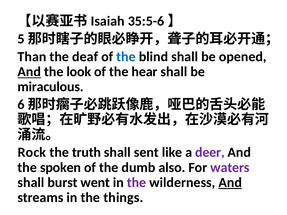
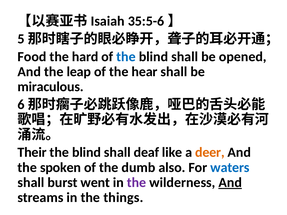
Than: Than -> Food (32, 57)
deaf: deaf -> hard (85, 57)
And underline: present -> none (29, 72)
look: look -> leap (79, 72)
Rock: Rock -> Their (32, 153)
truth: truth -> blind (87, 153)
sent: sent -> deaf (146, 153)
deer colour: purple -> orange (210, 153)
waters colour: purple -> blue (230, 168)
